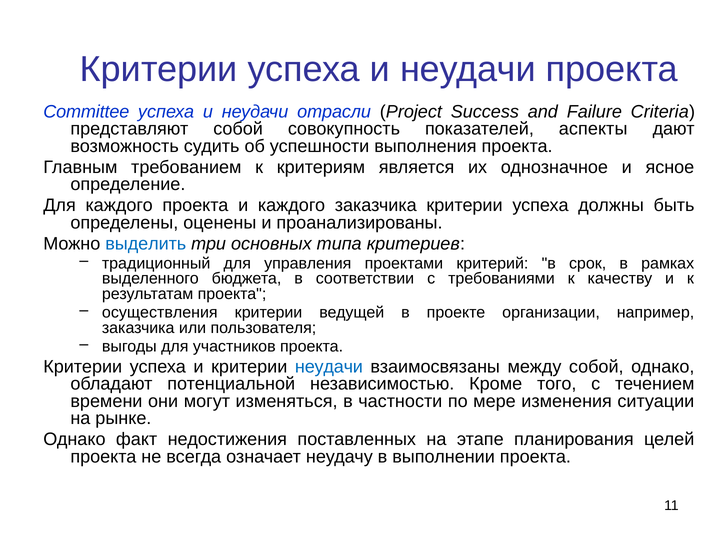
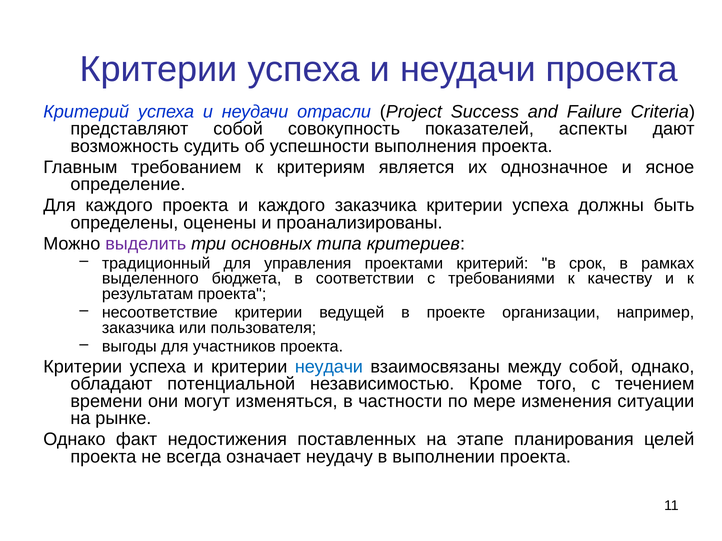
Committee: Committee -> Критерий (86, 112)
выделить colour: blue -> purple (146, 244)
осуществления: осуществления -> несоответствие (160, 313)
